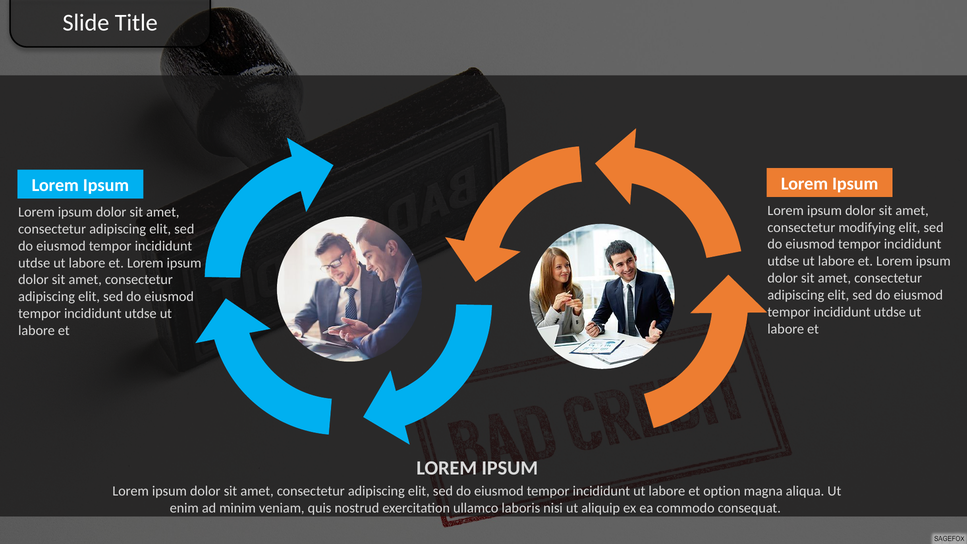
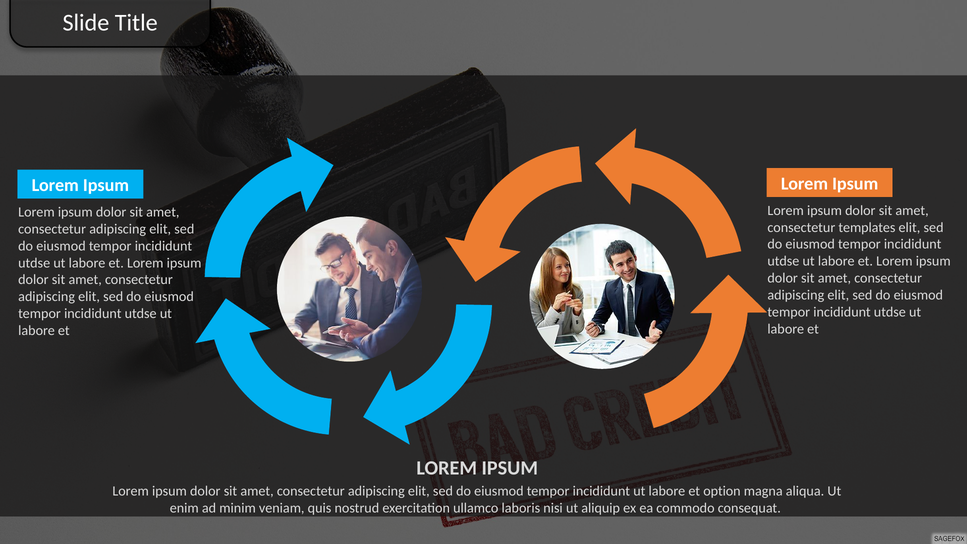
modifying: modifying -> templates (867, 227)
